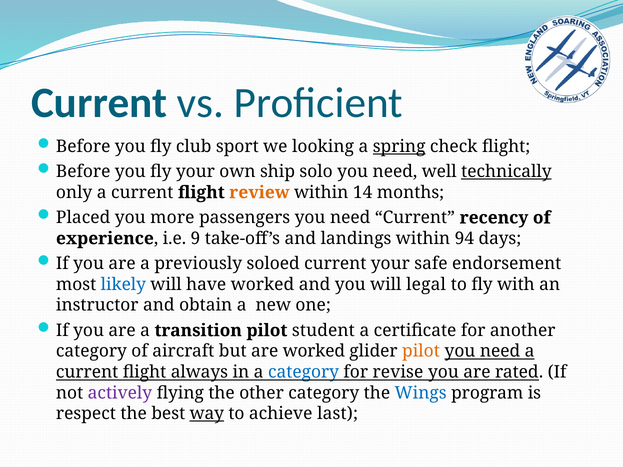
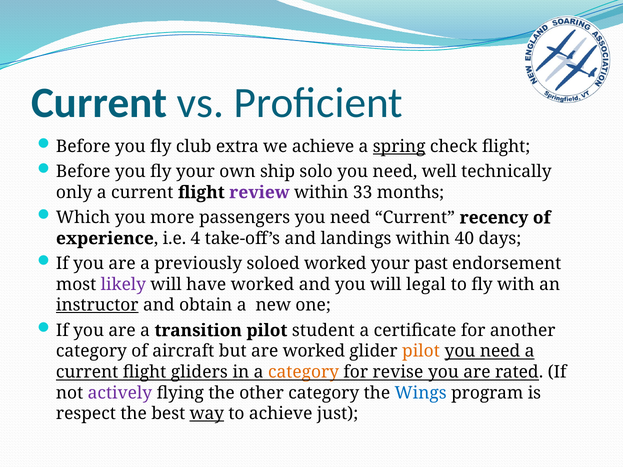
sport: sport -> extra (237, 147)
we looking: looking -> achieve (323, 147)
technically underline: present -> none (506, 172)
review colour: orange -> purple (259, 193)
14: 14 -> 33 (363, 193)
Placed: Placed -> Which (83, 218)
9: 9 -> 4 (195, 239)
94: 94 -> 40 (464, 239)
soloed current: current -> worked (335, 264)
safe: safe -> past (431, 264)
likely colour: blue -> purple (123, 285)
instructor underline: none -> present (97, 305)
always: always -> gliders (199, 372)
category colour: blue -> orange (303, 372)
last: last -> just (338, 414)
